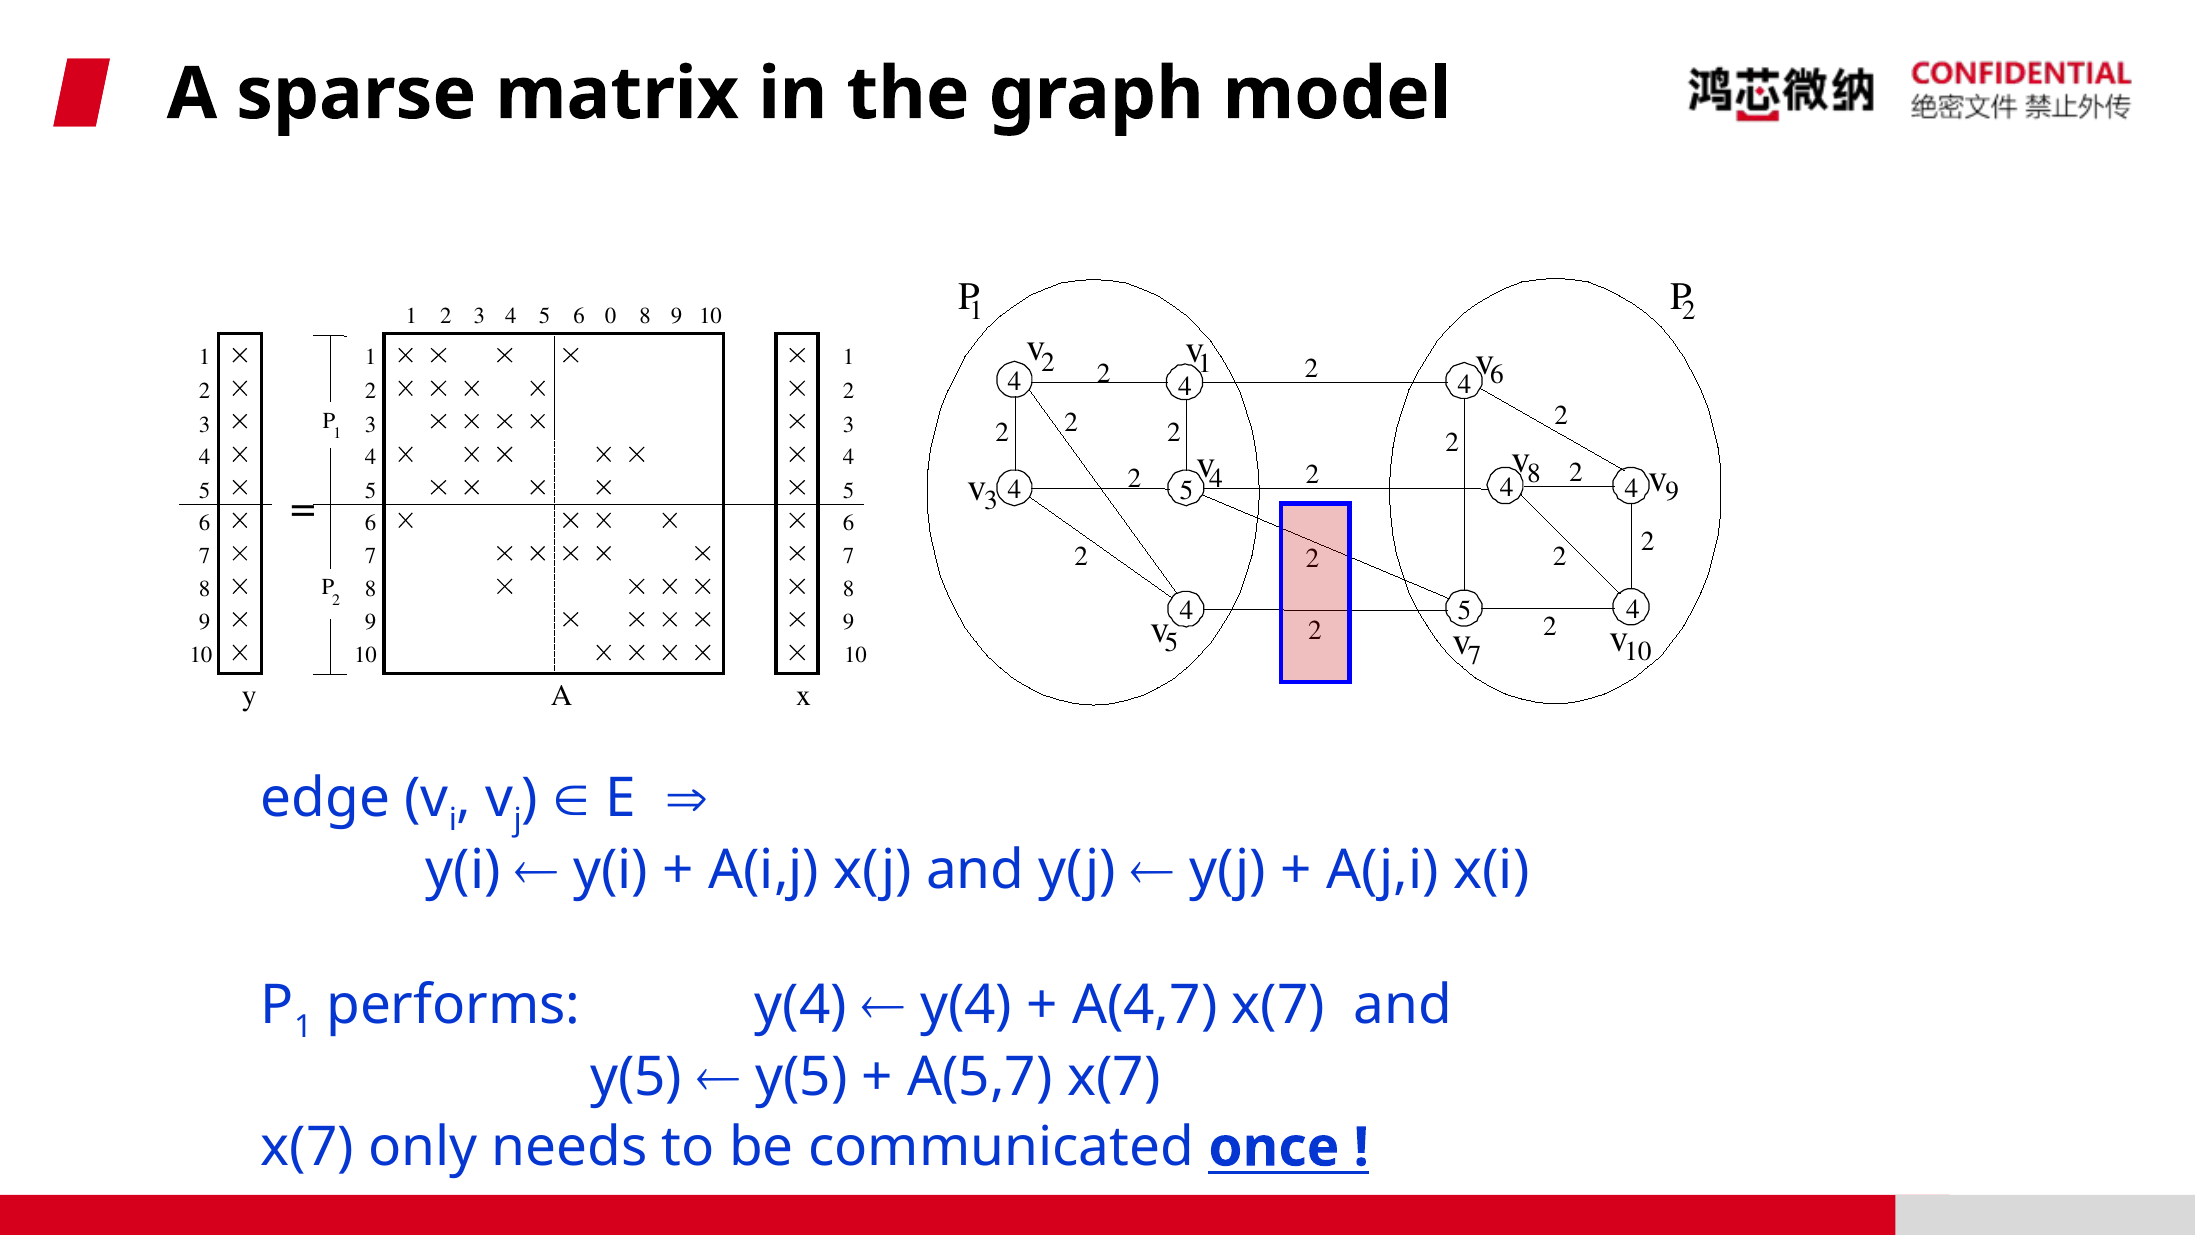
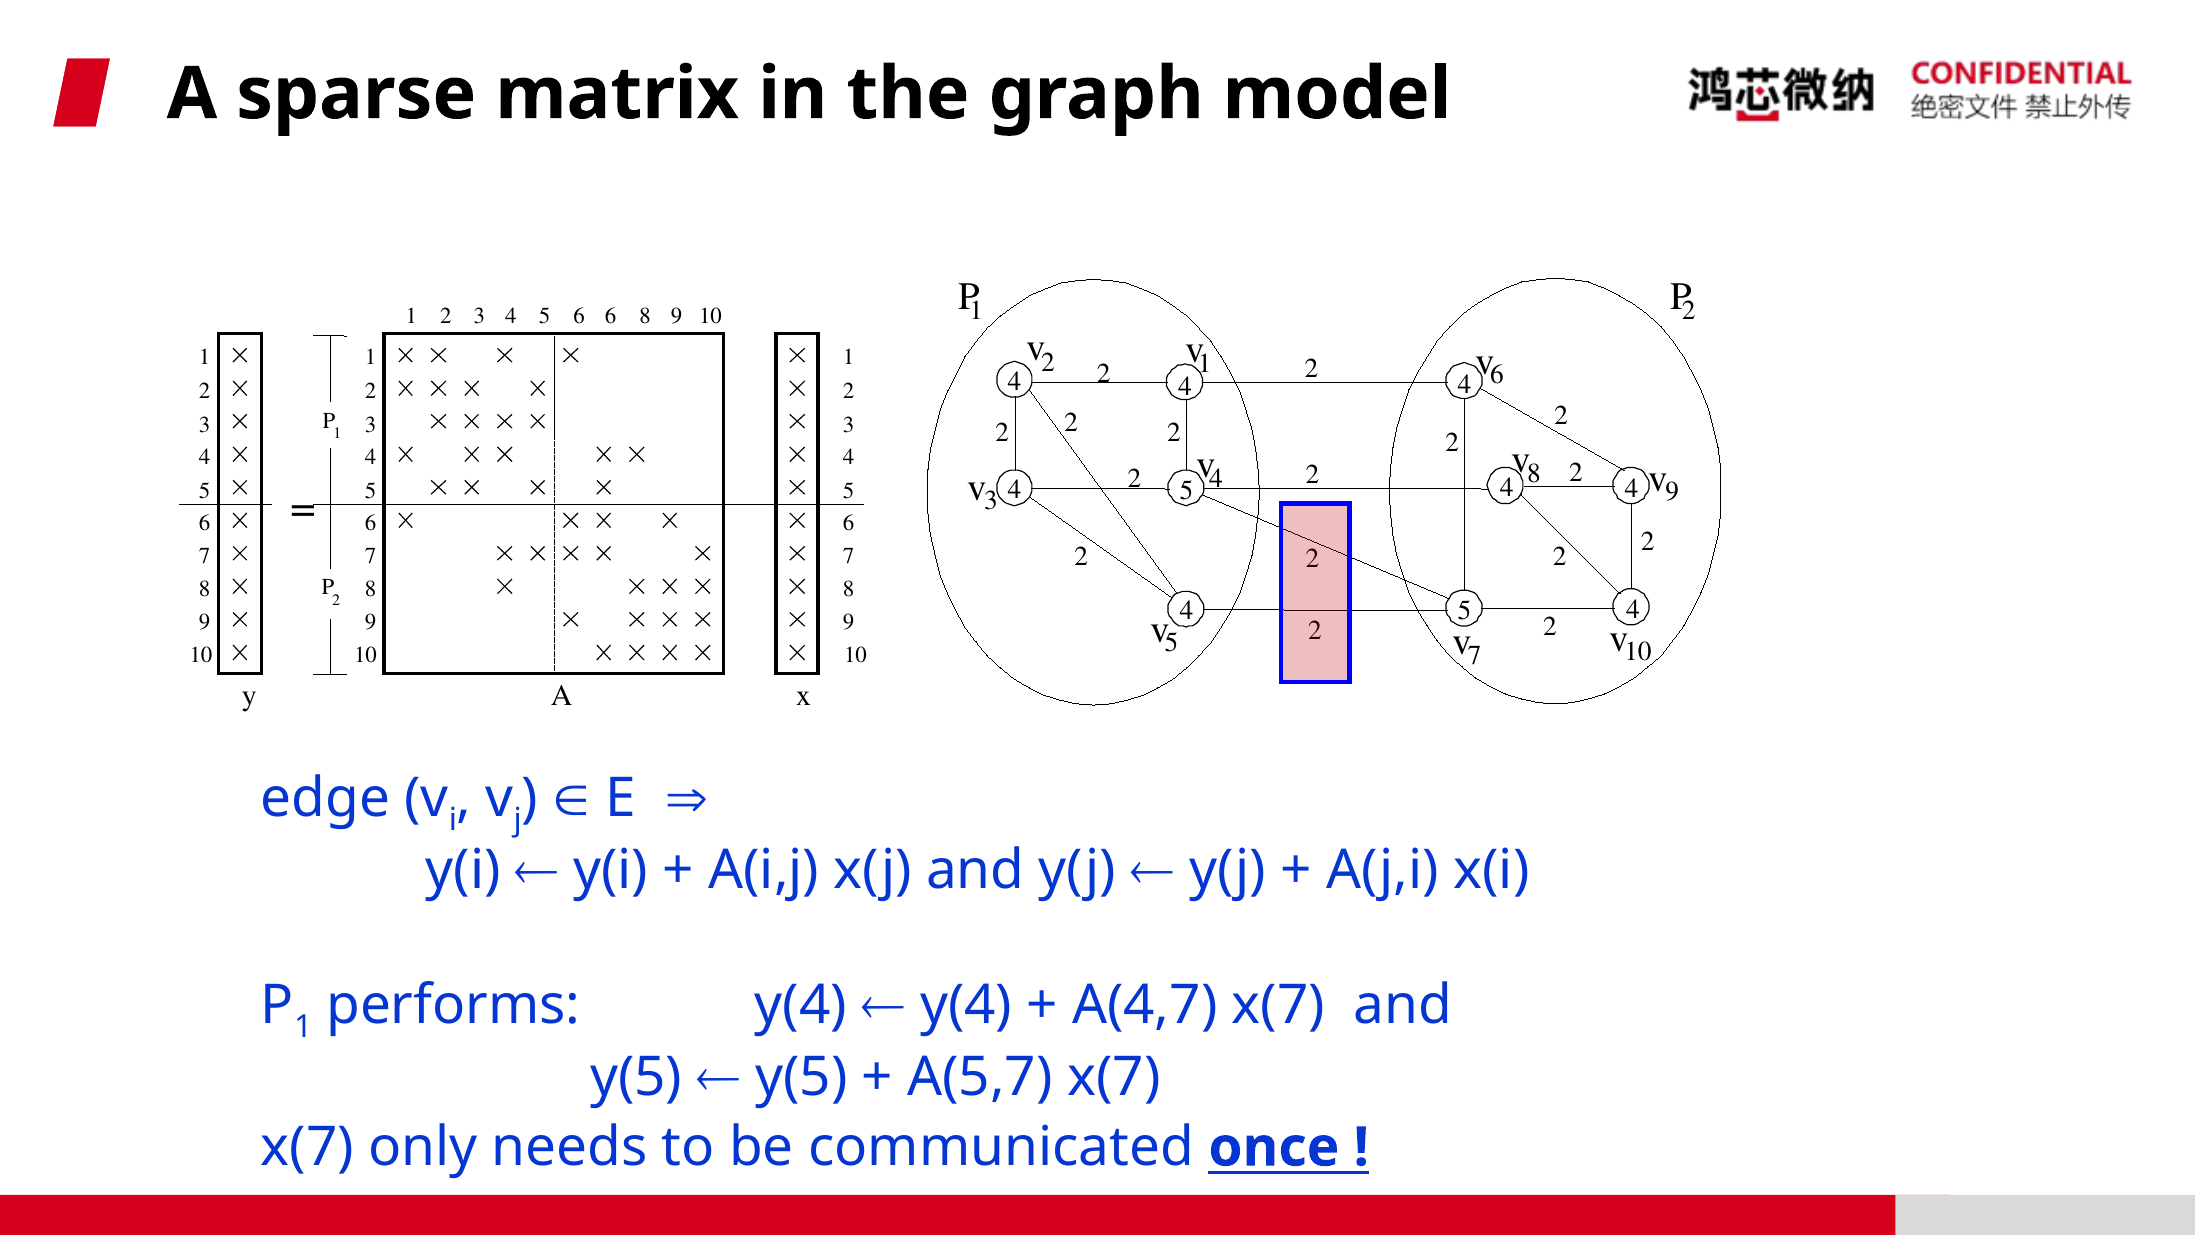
6 0: 0 -> 6 (611, 316)
